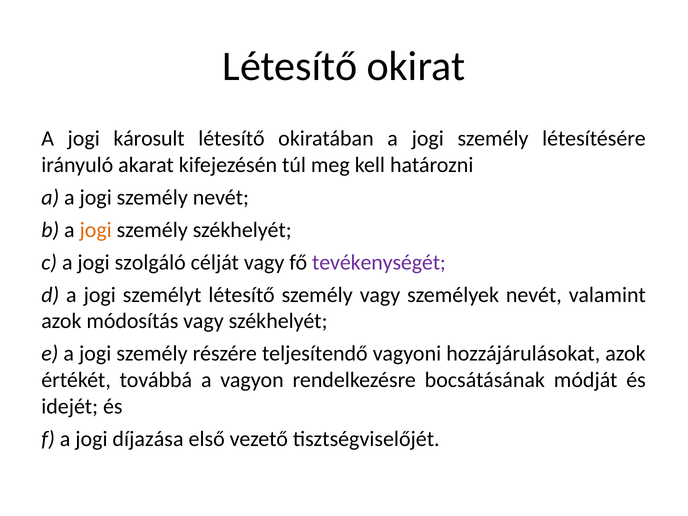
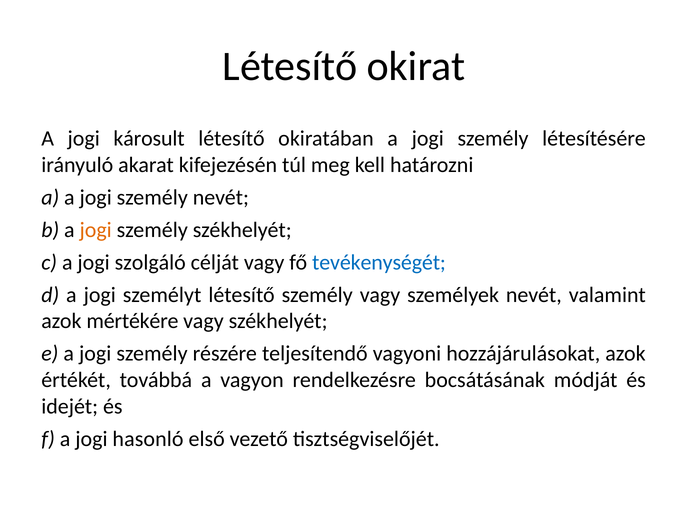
tevékenységét colour: purple -> blue (379, 262)
módosítás: módosítás -> mértékére (132, 321)
díjazása: díjazása -> hasonló (148, 439)
